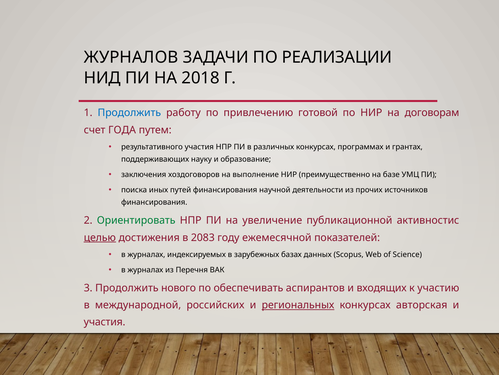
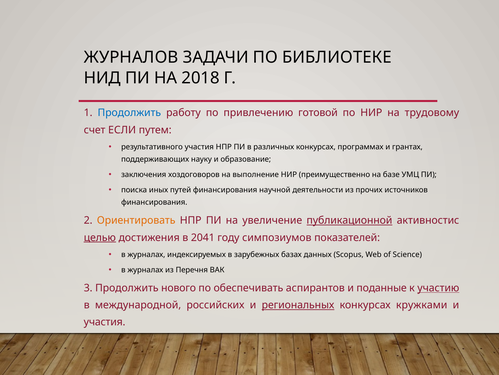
РЕАЛИЗАЦИИ: РЕАЛИЗАЦИИ -> БИБЛИОТЕКЕ (337, 57)
договорам: договорам -> трудовому (432, 113)
ГОДА: ГОДА -> ЕСЛИ (122, 130)
Ориентировать colour: green -> orange (136, 220)
публикационной underline: none -> present (349, 220)
2083: 2083 -> 2041 (203, 237)
ежемесячной: ежемесячной -> симпозиумов (277, 237)
входящих: входящих -> поданные (382, 287)
участию underline: none -> present (438, 287)
авторская: авторская -> кружками (422, 304)
